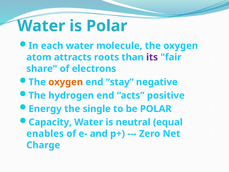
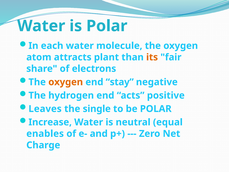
roots: roots -> plant (106, 57)
its colour: purple -> orange (152, 57)
Energy: Energy -> Leaves (45, 109)
Capacity: Capacity -> Increase (50, 122)
